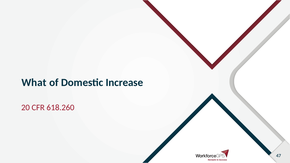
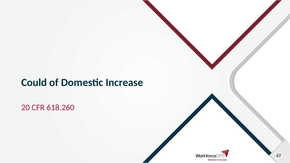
What: What -> Could (34, 82)
